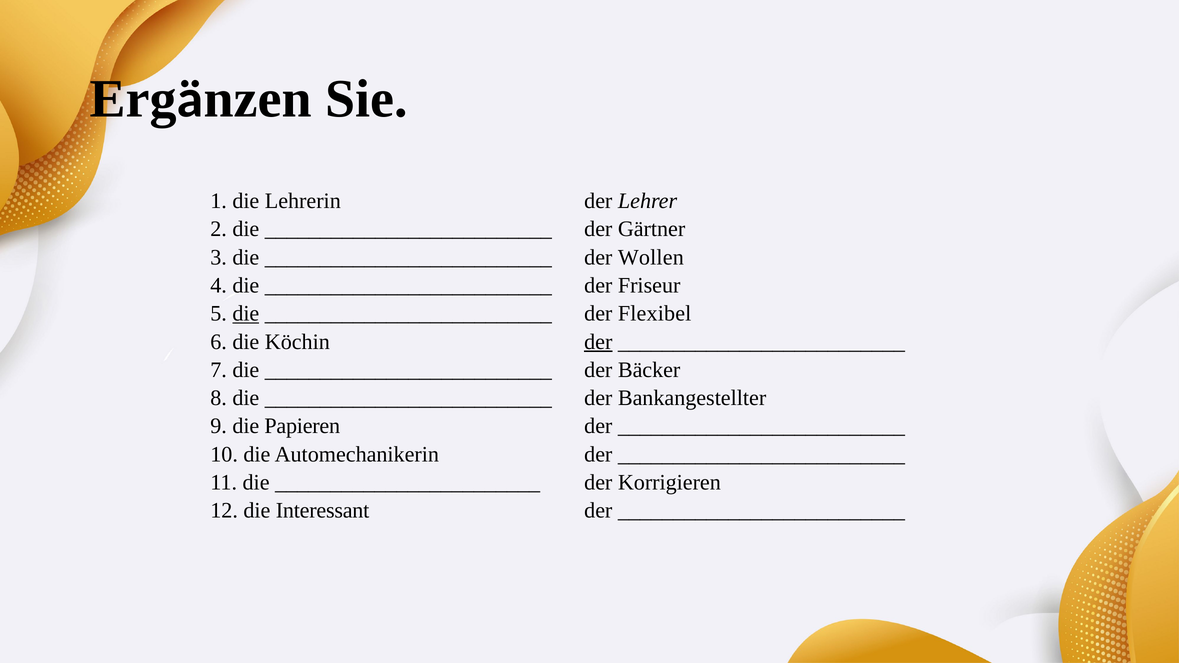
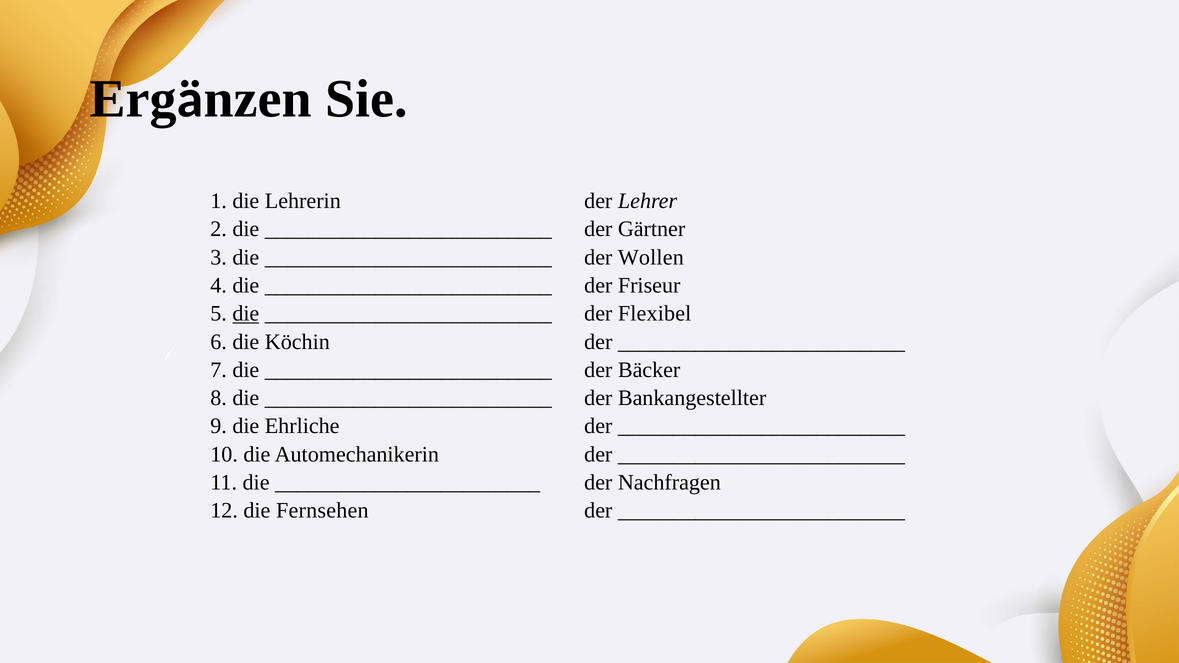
der underline: present -> none (598, 342)
Papieren: Papieren -> Ehrliche (302, 426)
Korrigieren: Korrigieren -> Nachfragen (669, 483)
Interessant: Interessant -> Fernsehen (322, 511)
